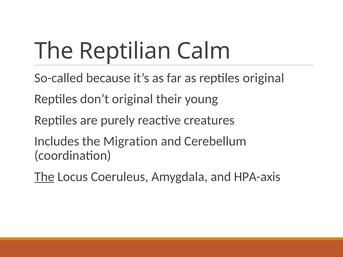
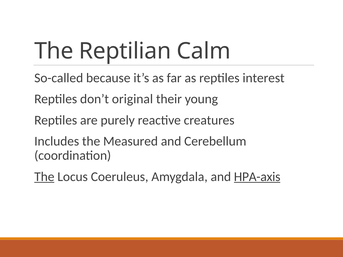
reptiles original: original -> interest (264, 78)
Migration: Migration -> Measured (131, 141)
HPA-axis underline: none -> present (257, 177)
